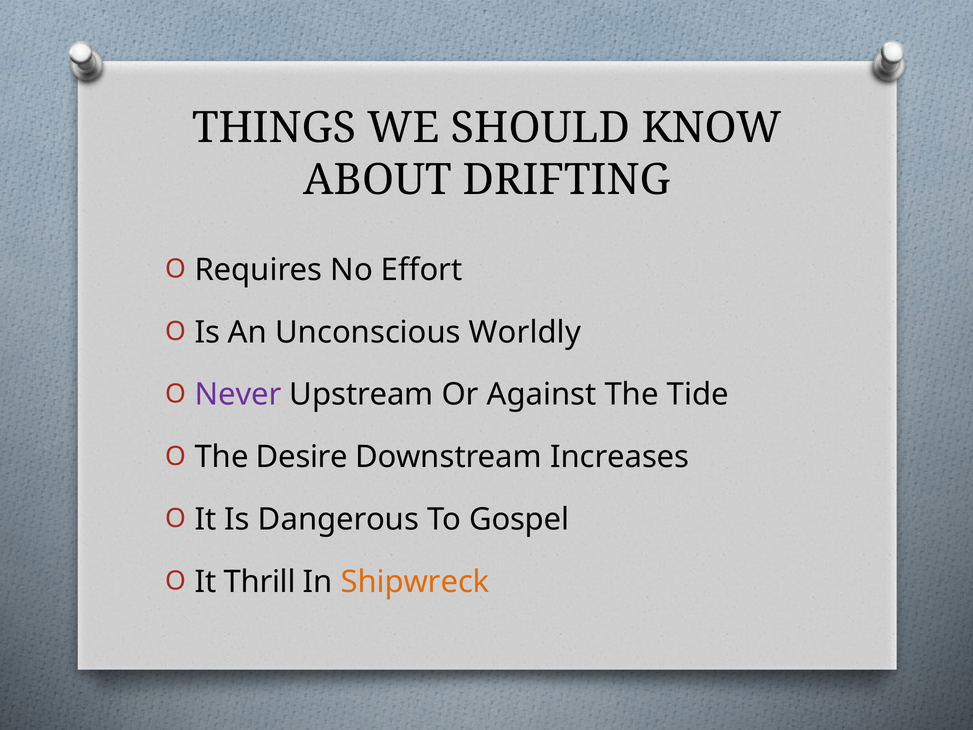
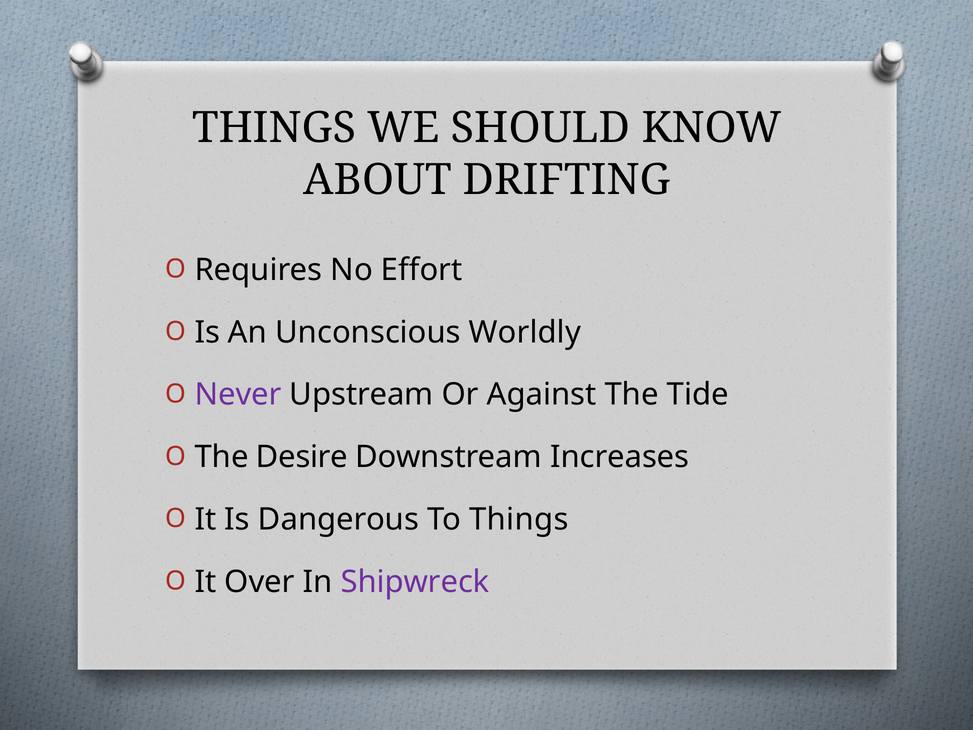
To Gospel: Gospel -> Things (519, 519)
Thrill: Thrill -> Over (260, 582)
Shipwreck colour: orange -> purple (415, 582)
